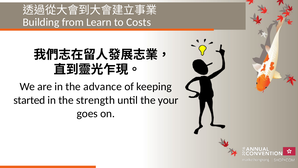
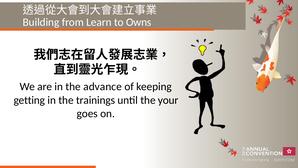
Costs: Costs -> Owns (139, 22)
started: started -> getting (29, 100)
strength: strength -> trainings (96, 100)
